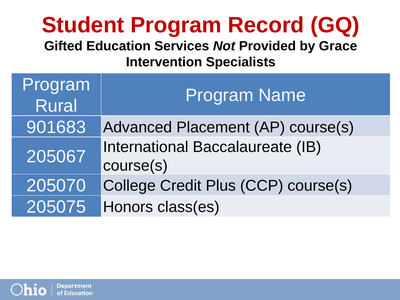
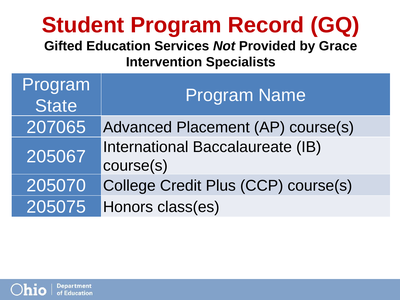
Rural: Rural -> State (56, 106)
901683: 901683 -> 207065 (56, 127)
